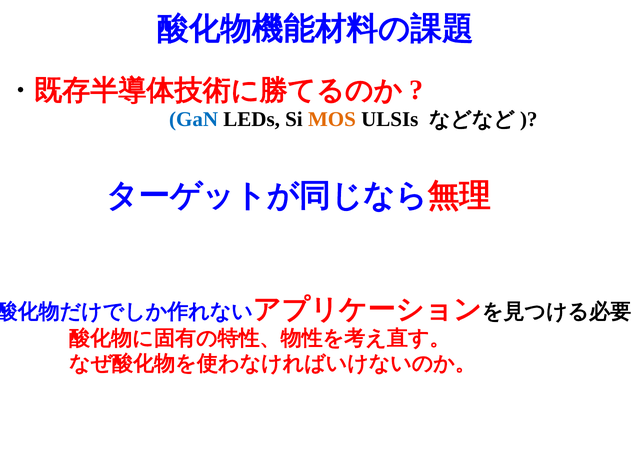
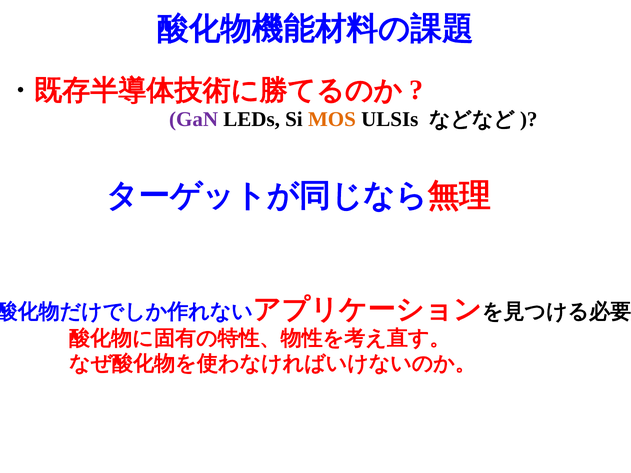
GaN colour: blue -> purple (194, 119)
